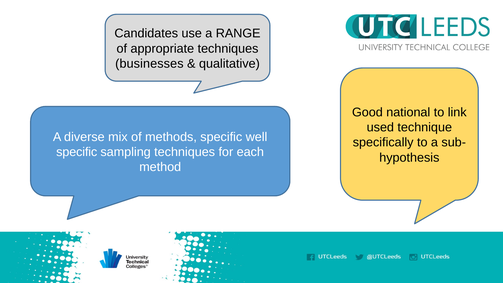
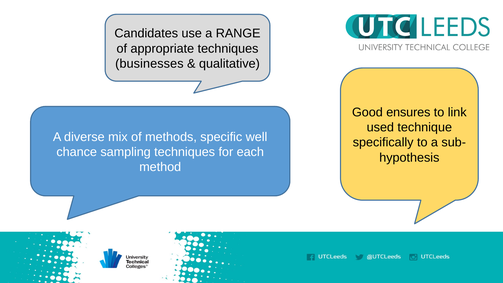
national: national -> ensures (408, 112)
specific: specific -> chance (77, 152)
